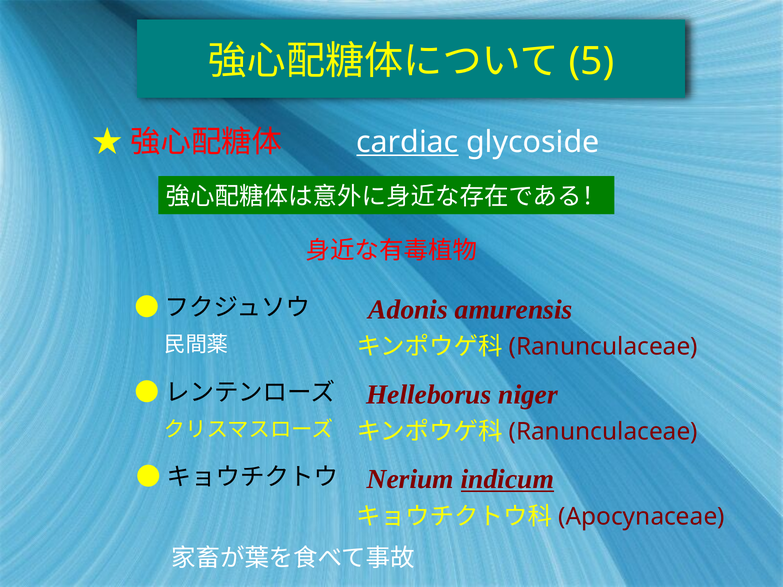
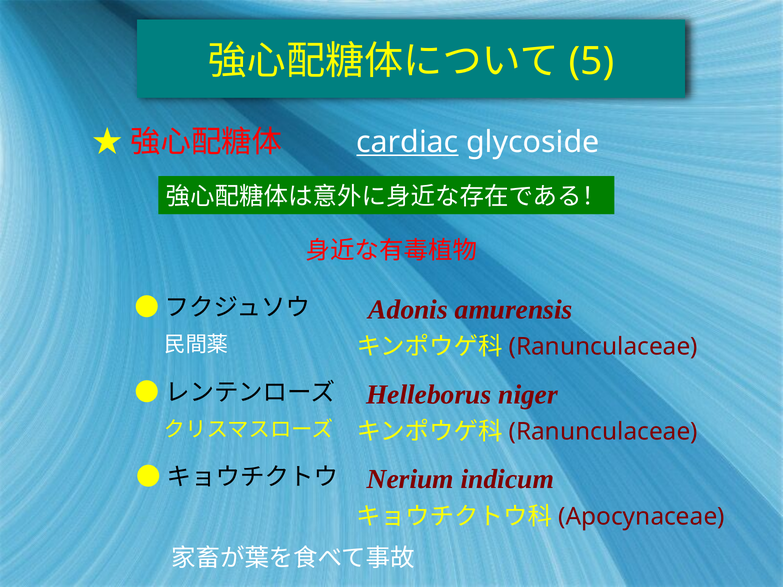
indicum underline: present -> none (507, 480)
